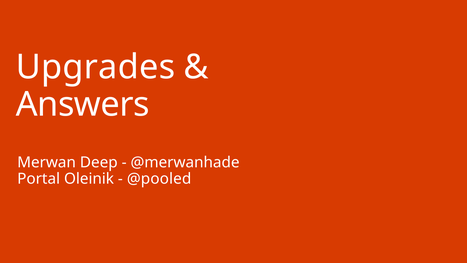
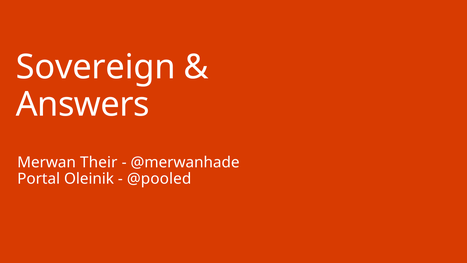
Upgrades: Upgrades -> Sovereign (96, 67)
Deep: Deep -> Their (99, 162)
